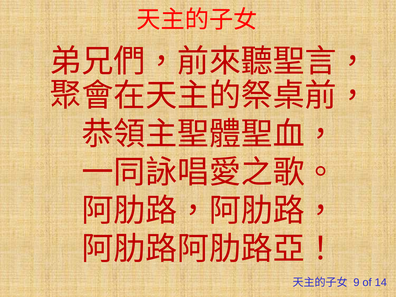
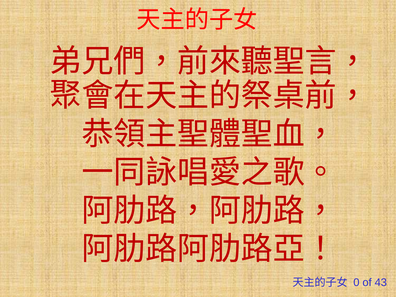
9: 9 -> 0 (356, 283)
14: 14 -> 43 (381, 283)
